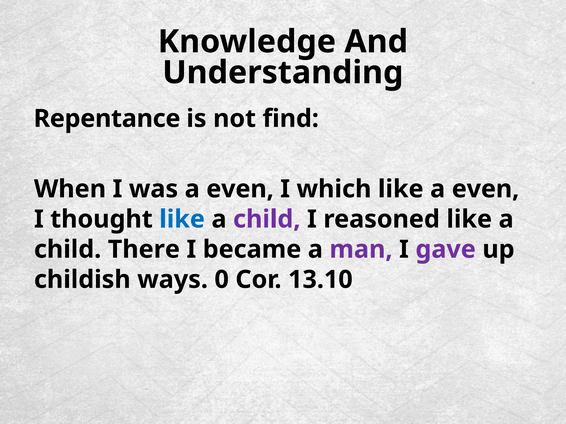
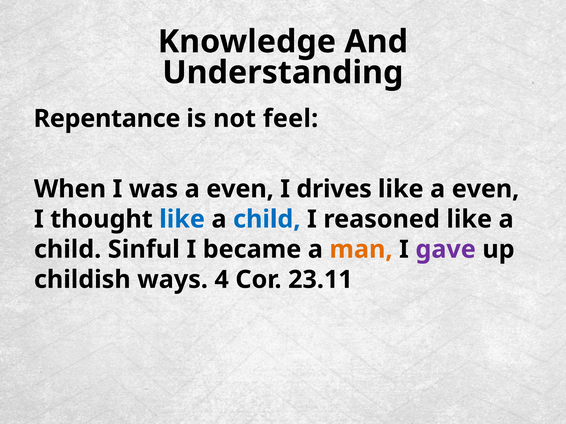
find: find -> feel (291, 119)
which: which -> drives (334, 189)
child colour: purple -> blue (267, 219)
There: There -> Sinful (144, 250)
man colour: purple -> orange (361, 250)
0: 0 -> 4 (222, 280)
13.10: 13.10 -> 23.11 (320, 280)
